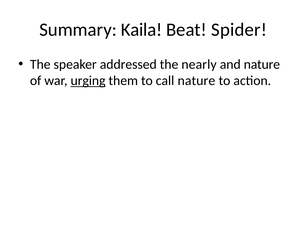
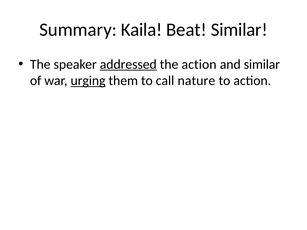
Beat Spider: Spider -> Similar (239, 30)
addressed underline: none -> present (128, 64)
the nearly: nearly -> action (199, 64)
and nature: nature -> similar (262, 64)
